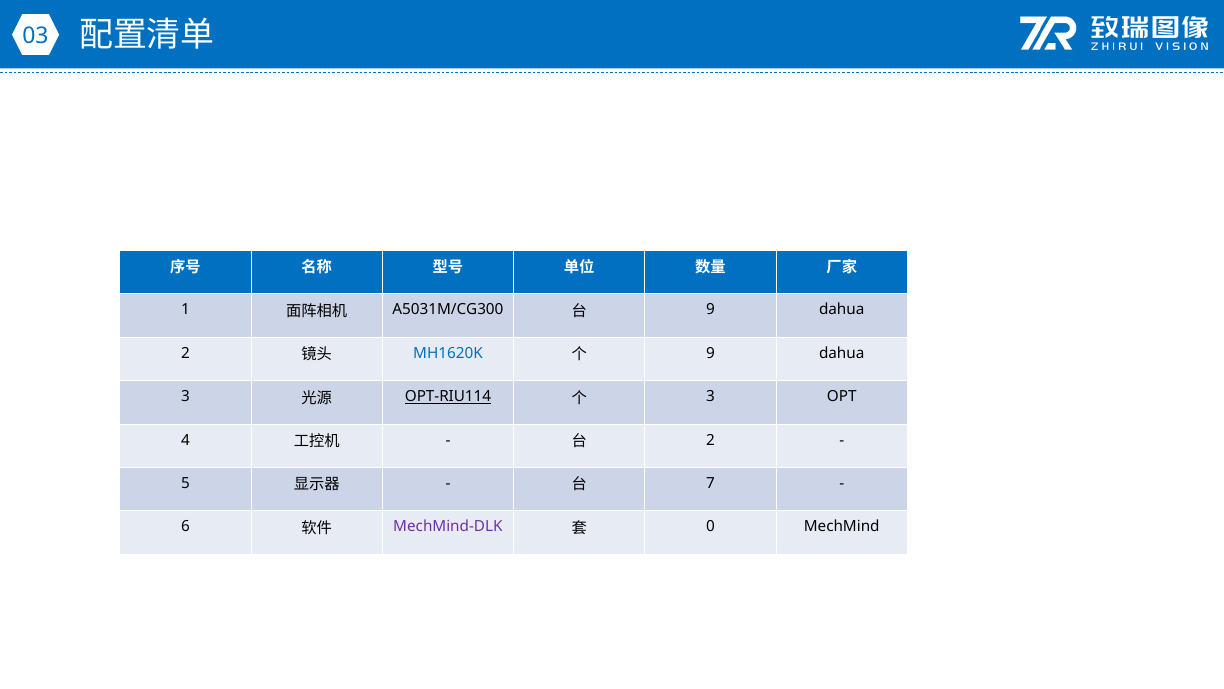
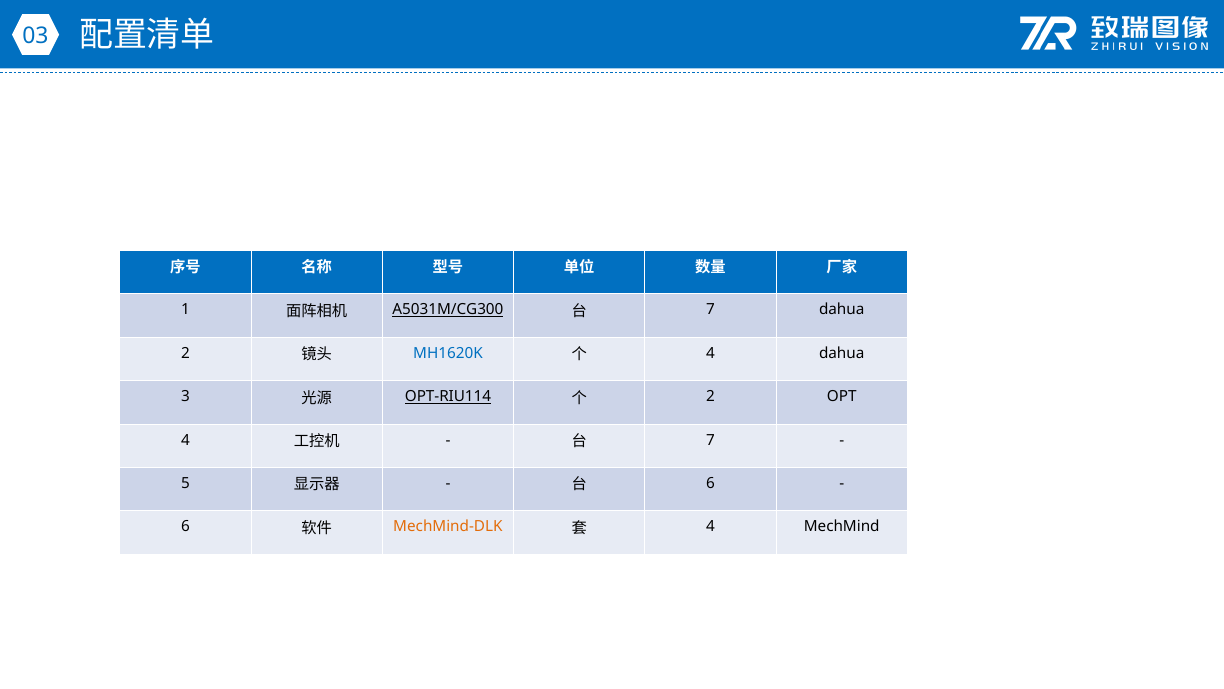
A5031M/CG300 underline: none -> present (448, 310)
9: 9 -> 7 (711, 310)
9: 9 -> 4 (711, 353)
3: 3 -> 2 (711, 396)
2: 2 -> 7 (711, 440)
7: 7 -> 6 (711, 483)
MechMind-DLK colour: purple -> orange (448, 526)
0: 0 -> 4 (711, 526)
